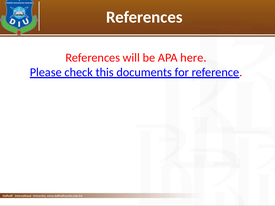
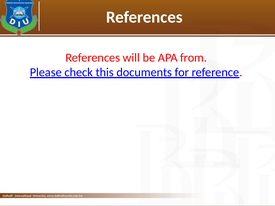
here: here -> from (194, 58)
